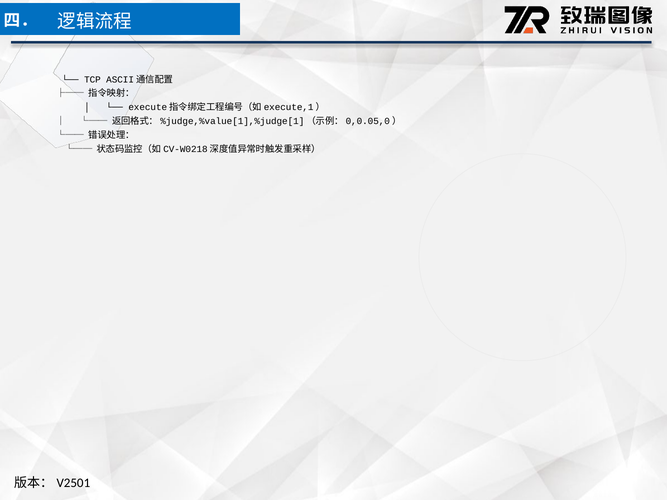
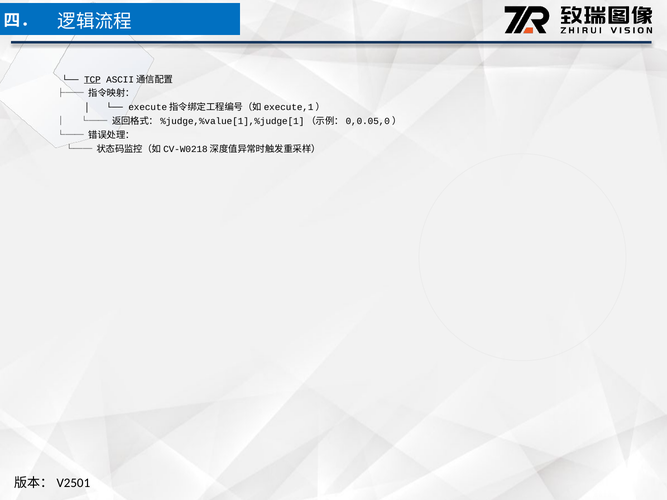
TCP underline: none -> present (92, 80)
